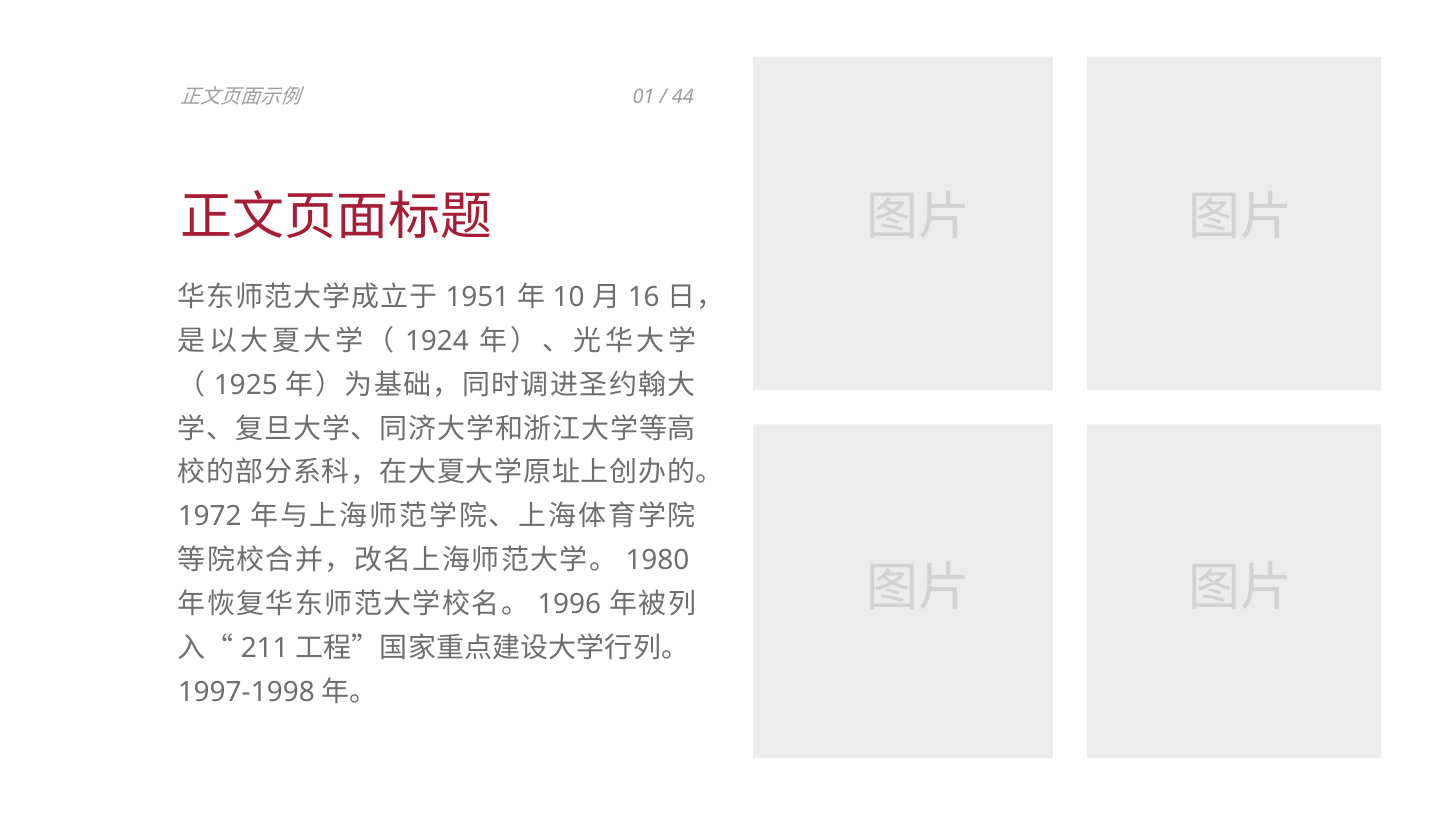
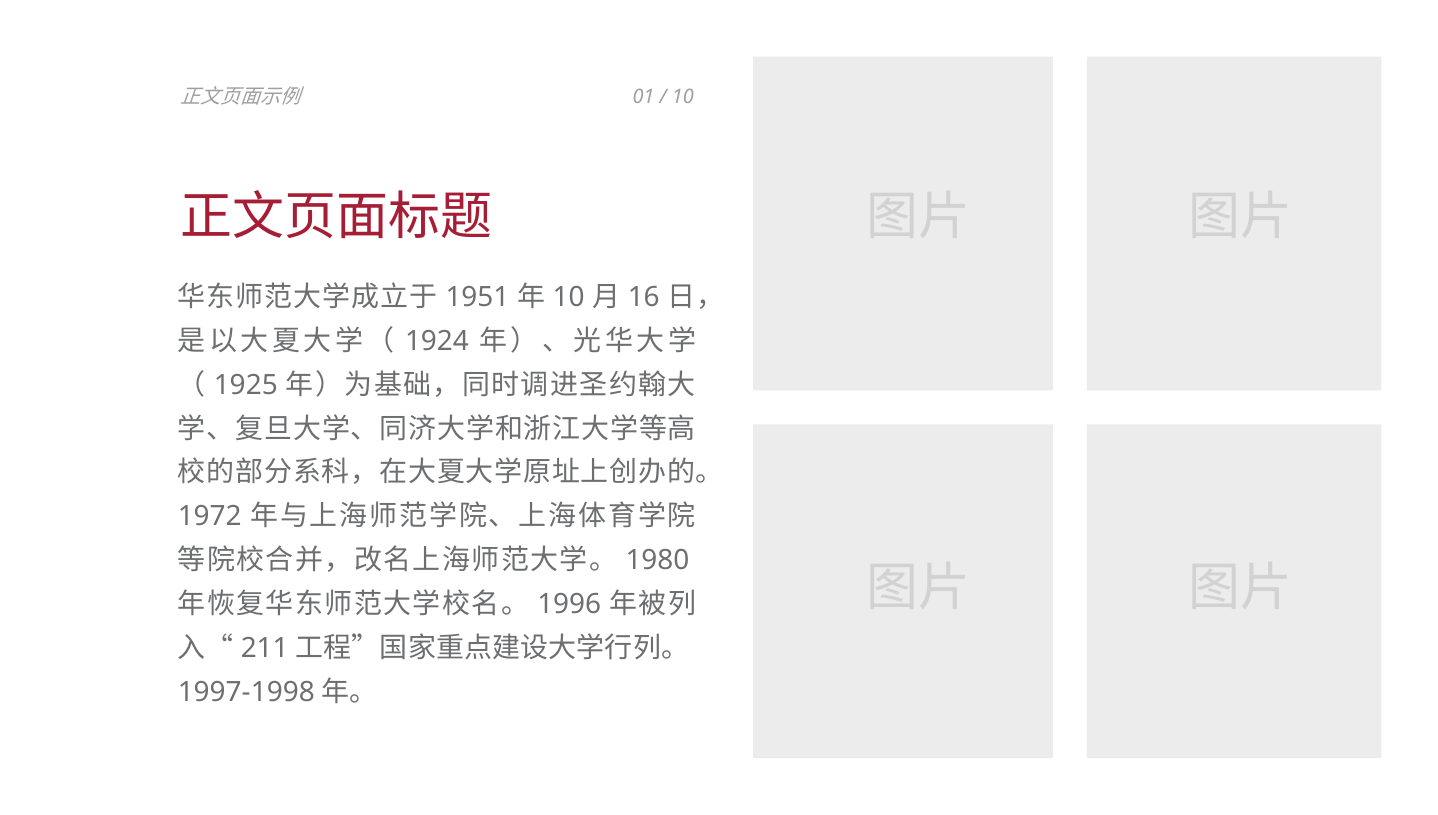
44: 44 -> 10 (683, 97)
